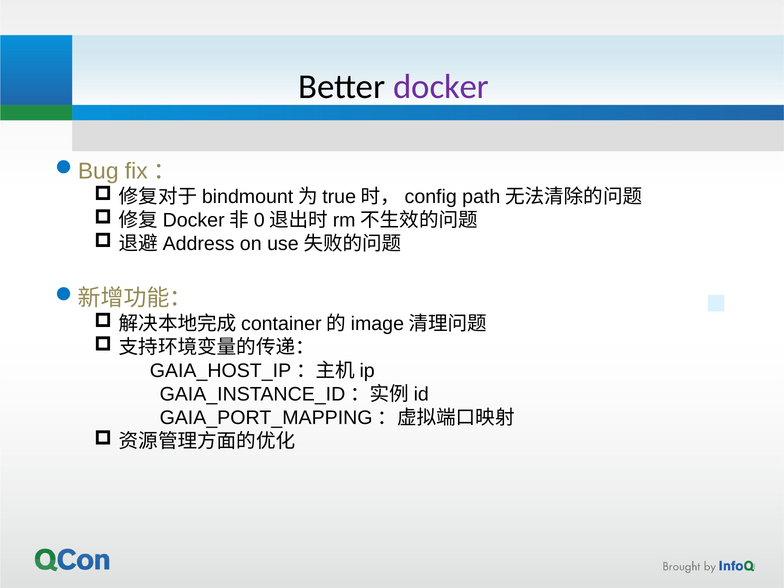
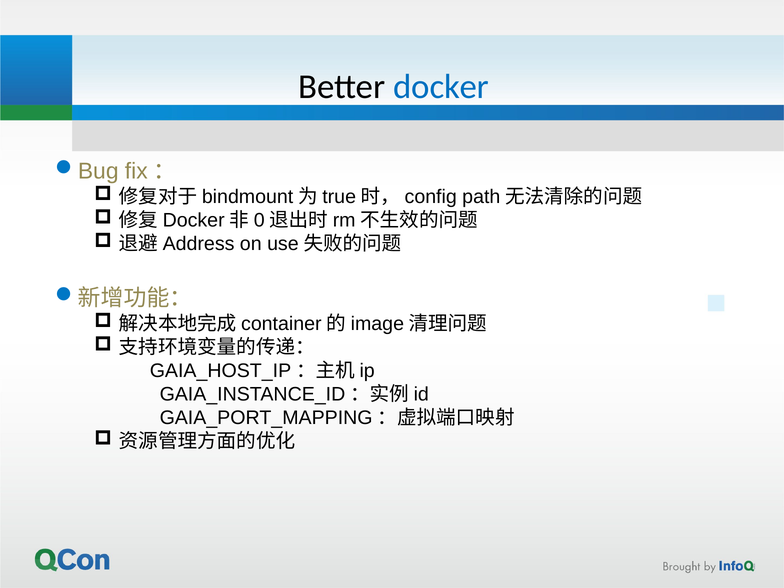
docker colour: purple -> blue (441, 87)
